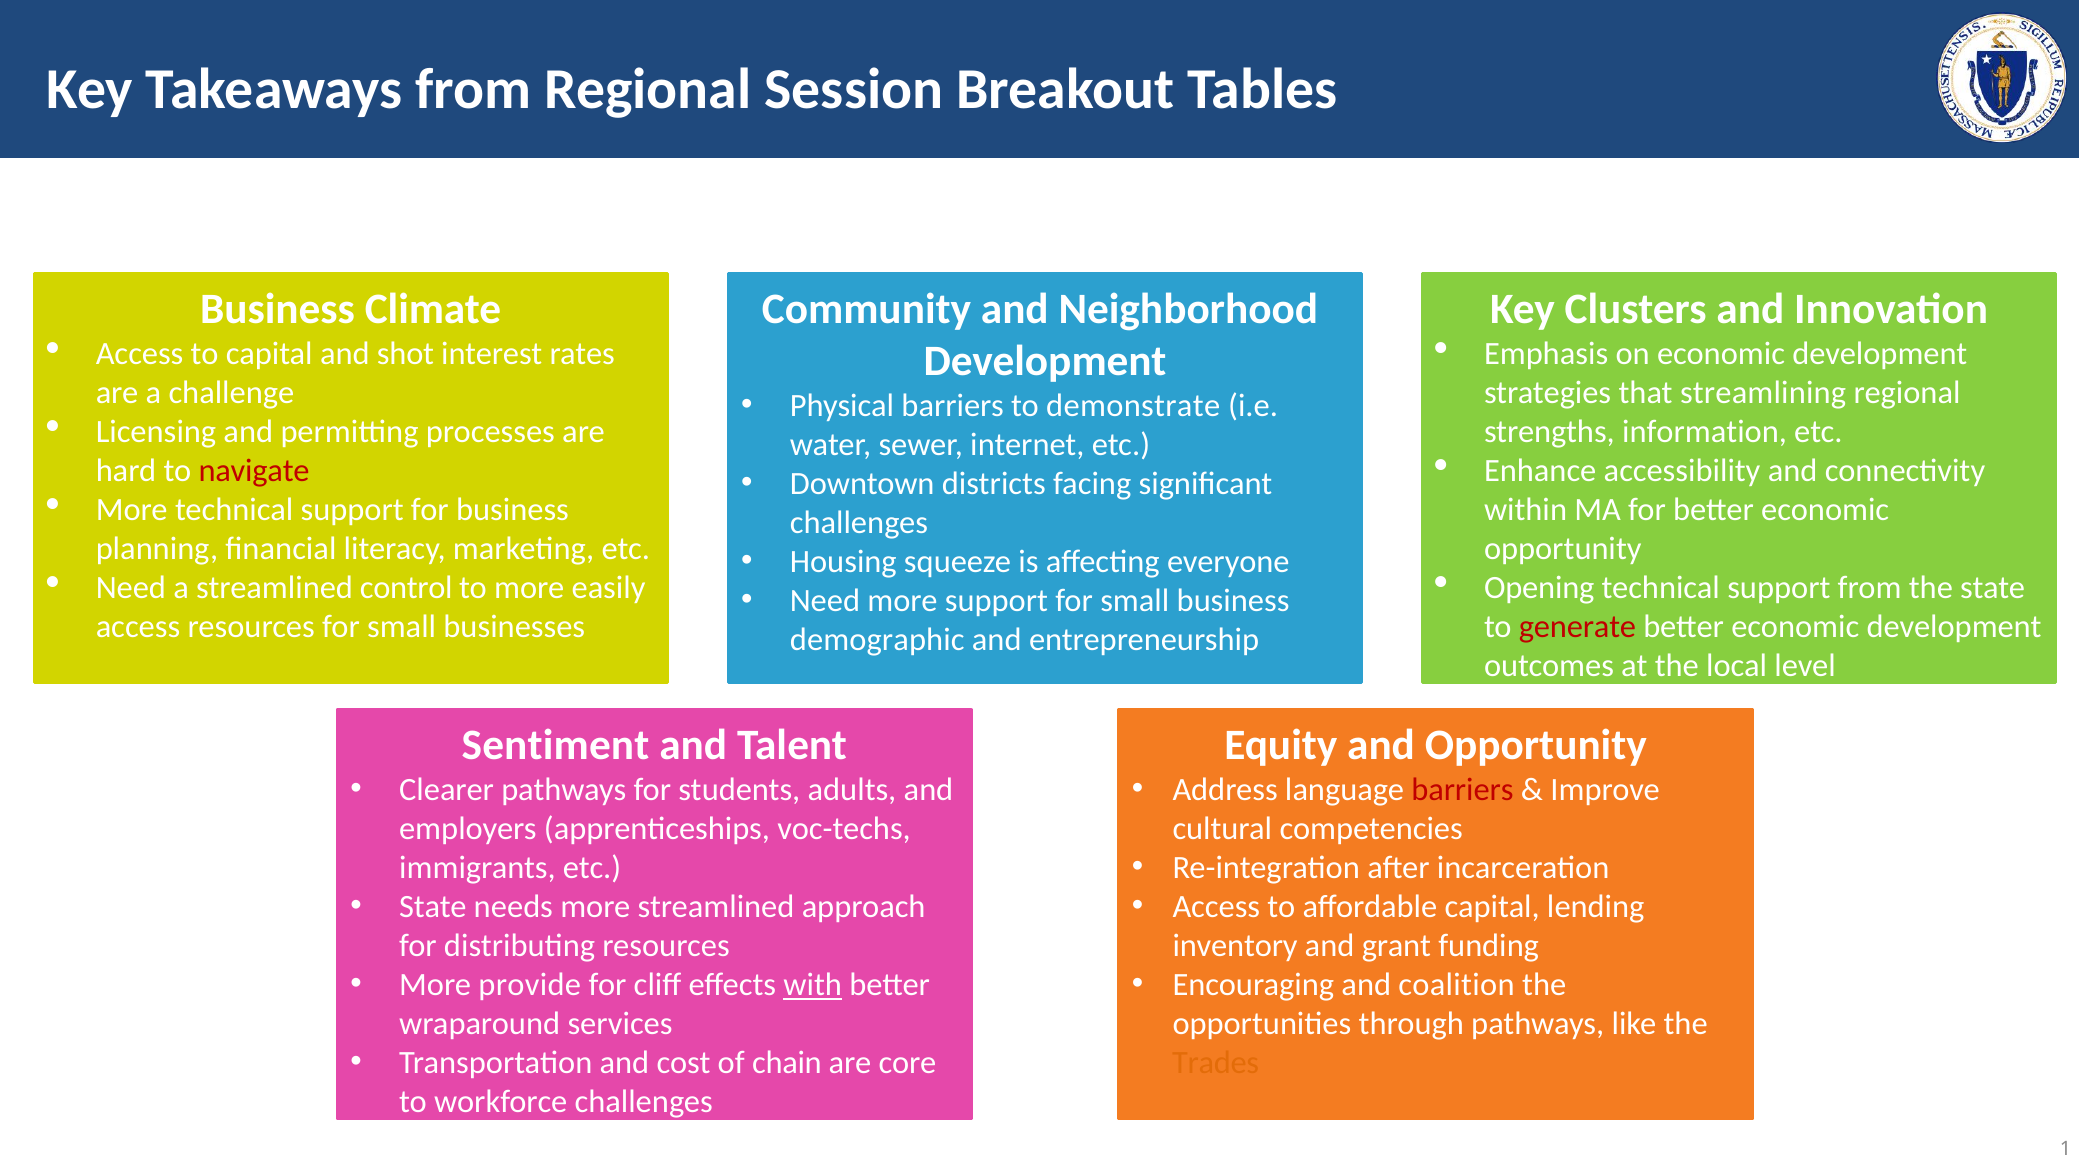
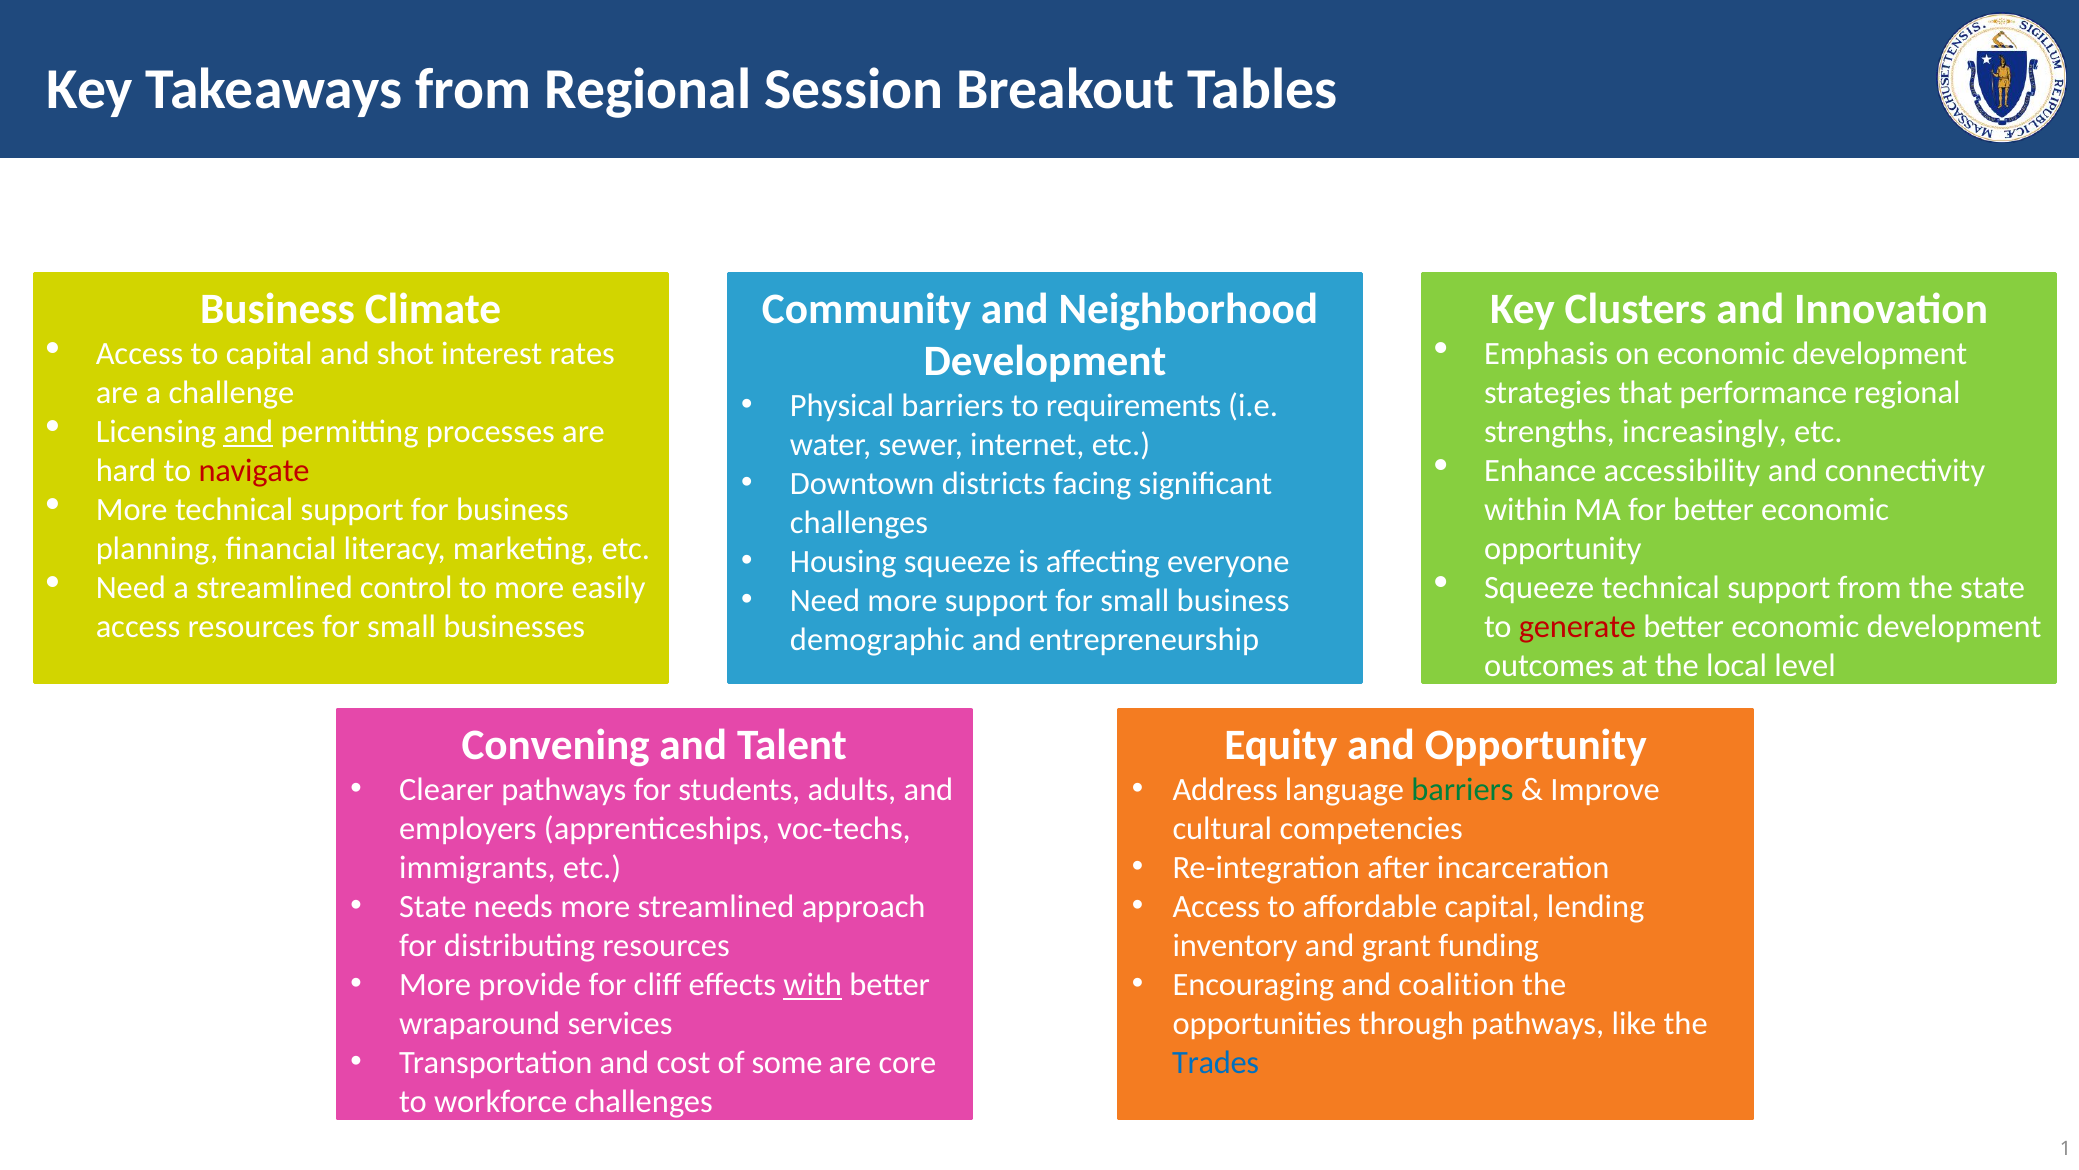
streamlining: streamlining -> performance (1763, 393)
demonstrate: demonstrate -> requirements (1134, 406)
and underline: none -> present (248, 432)
information: information -> increasingly (1704, 432)
Opening: Opening -> Squeeze (1539, 588)
Sentiment: Sentiment -> Convening (556, 745)
barriers colour: red -> green (1462, 789)
chain: chain -> some (787, 1062)
Trades colour: orange -> blue (1216, 1062)
